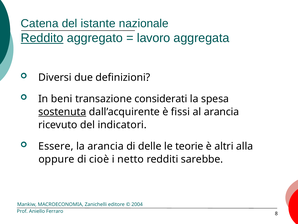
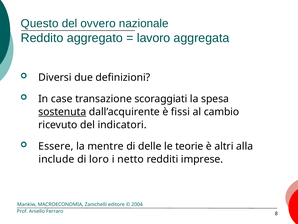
Catena: Catena -> Questo (40, 23)
istante: istante -> ovvero (98, 23)
Reddito underline: present -> none (42, 38)
beni: beni -> case (62, 99)
considerati: considerati -> scoraggiati (161, 99)
al arancia: arancia -> cambio (222, 112)
la arancia: arancia -> mentre (106, 146)
oppure: oppure -> include (56, 159)
cioè: cioè -> loro (99, 159)
sarebbe: sarebbe -> imprese (202, 159)
